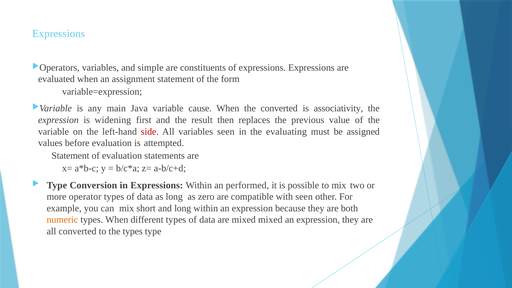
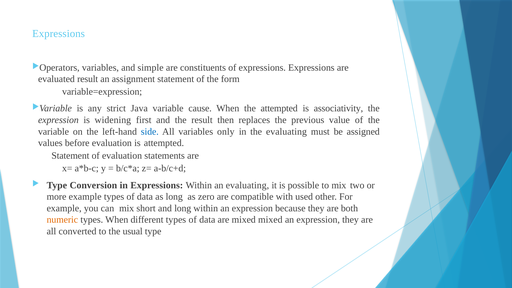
evaluated when: when -> result (88, 79)
main: main -> strict (116, 108)
the converted: converted -> attempted (279, 108)
side colour: red -> blue (150, 132)
variables seen: seen -> only (226, 132)
an performed: performed -> evaluating (247, 185)
more operator: operator -> example (85, 197)
with seen: seen -> used (304, 197)
the types: types -> usual (133, 231)
